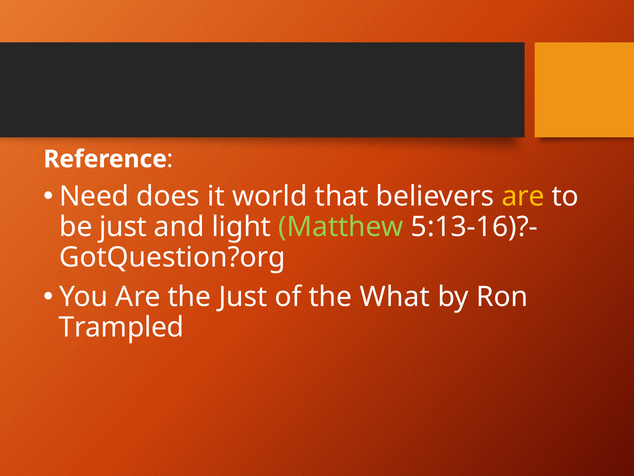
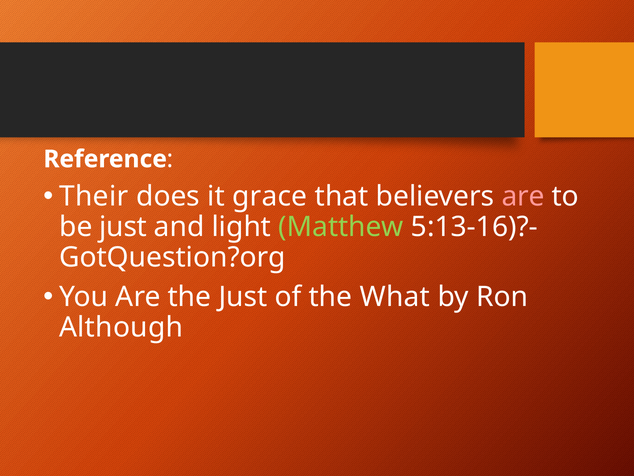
Need: Need -> Their (94, 196)
world: world -> grace (270, 196)
are colour: yellow -> pink (523, 196)
Trampled: Trampled -> Although (121, 327)
